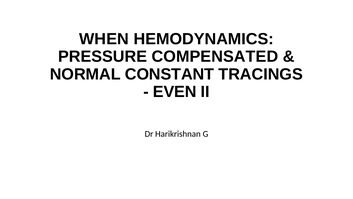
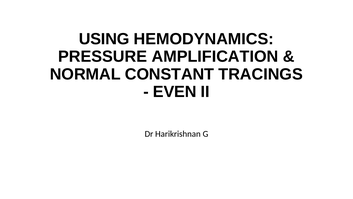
WHEN: WHEN -> USING (104, 39)
COMPENSATED: COMPENSATED -> AMPLIFICATION (215, 57)
